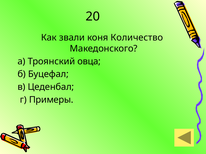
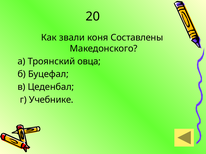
Количество: Количество -> Составлены (137, 38)
Примеры: Примеры -> Учебнике (51, 100)
